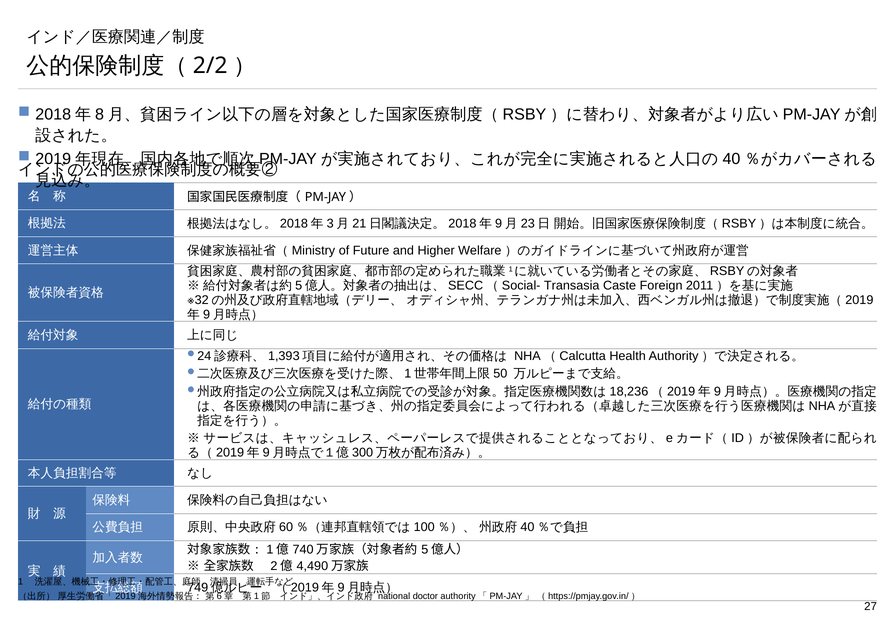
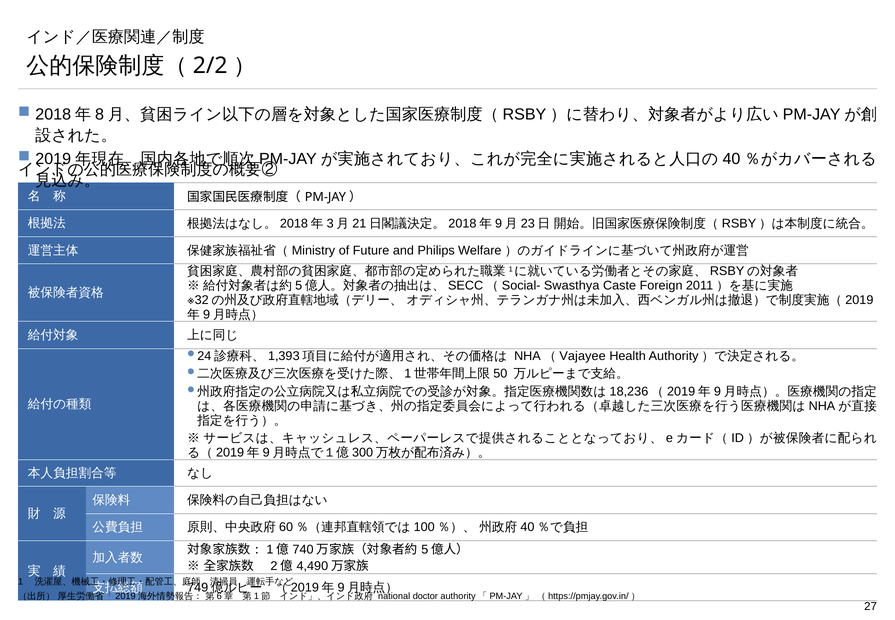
Higher: Higher -> Philips (436, 250)
Transasia: Transasia -> Swasthya (572, 285)
Calcutta: Calcutta -> Vajayee (583, 356)
